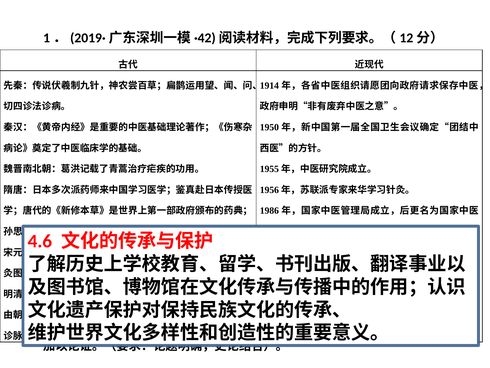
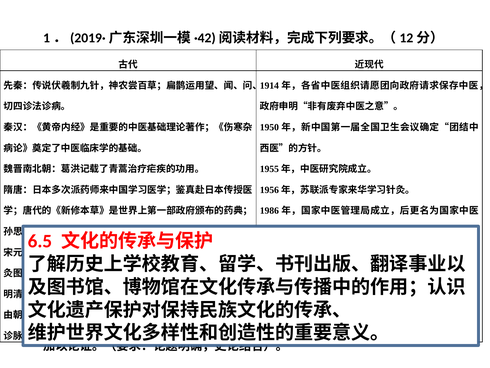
4.6: 4.6 -> 6.5 (40, 241)
